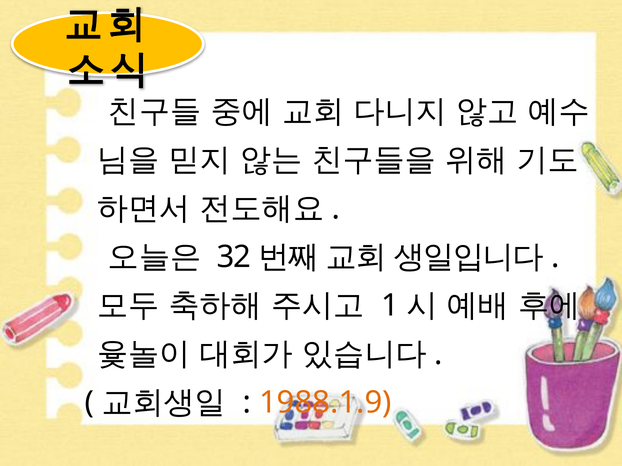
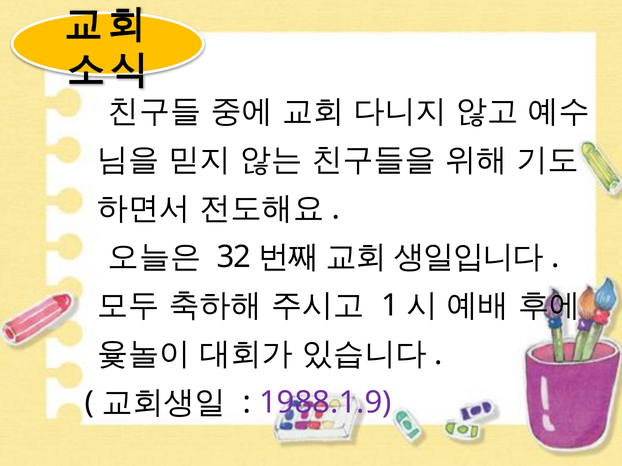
1988.1.9 colour: orange -> purple (325, 403)
